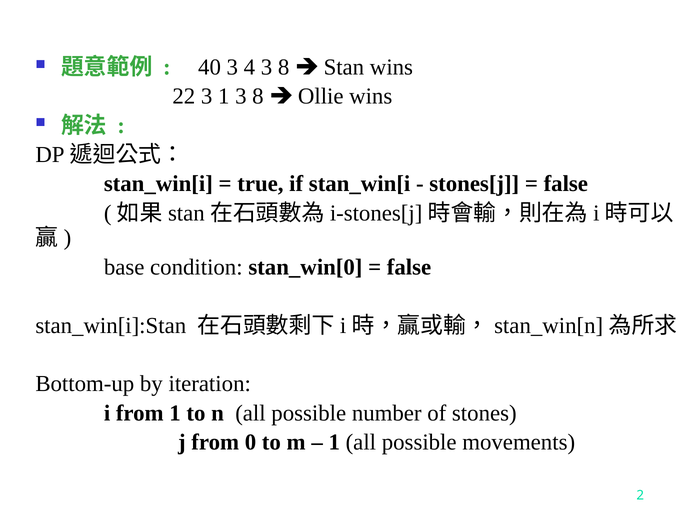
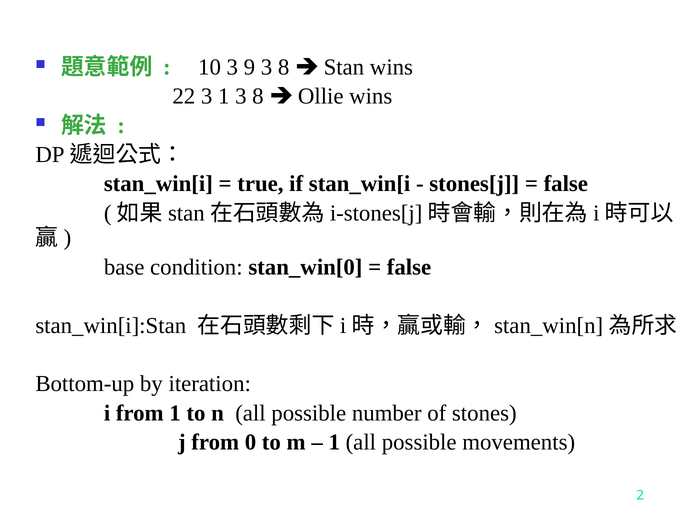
40: 40 -> 10 (210, 67)
4: 4 -> 9 (249, 67)
